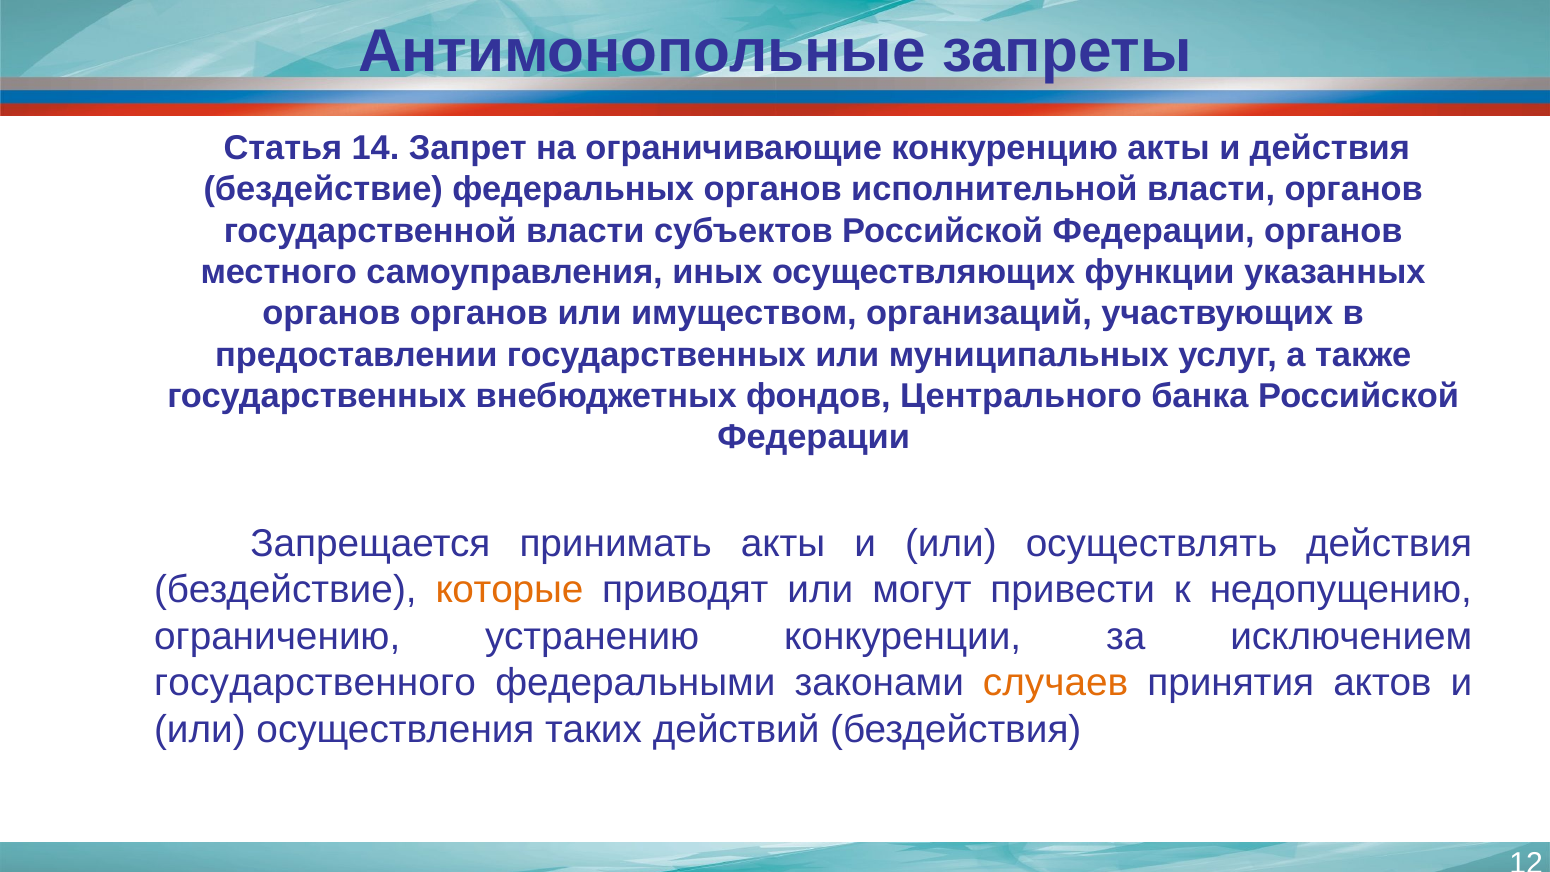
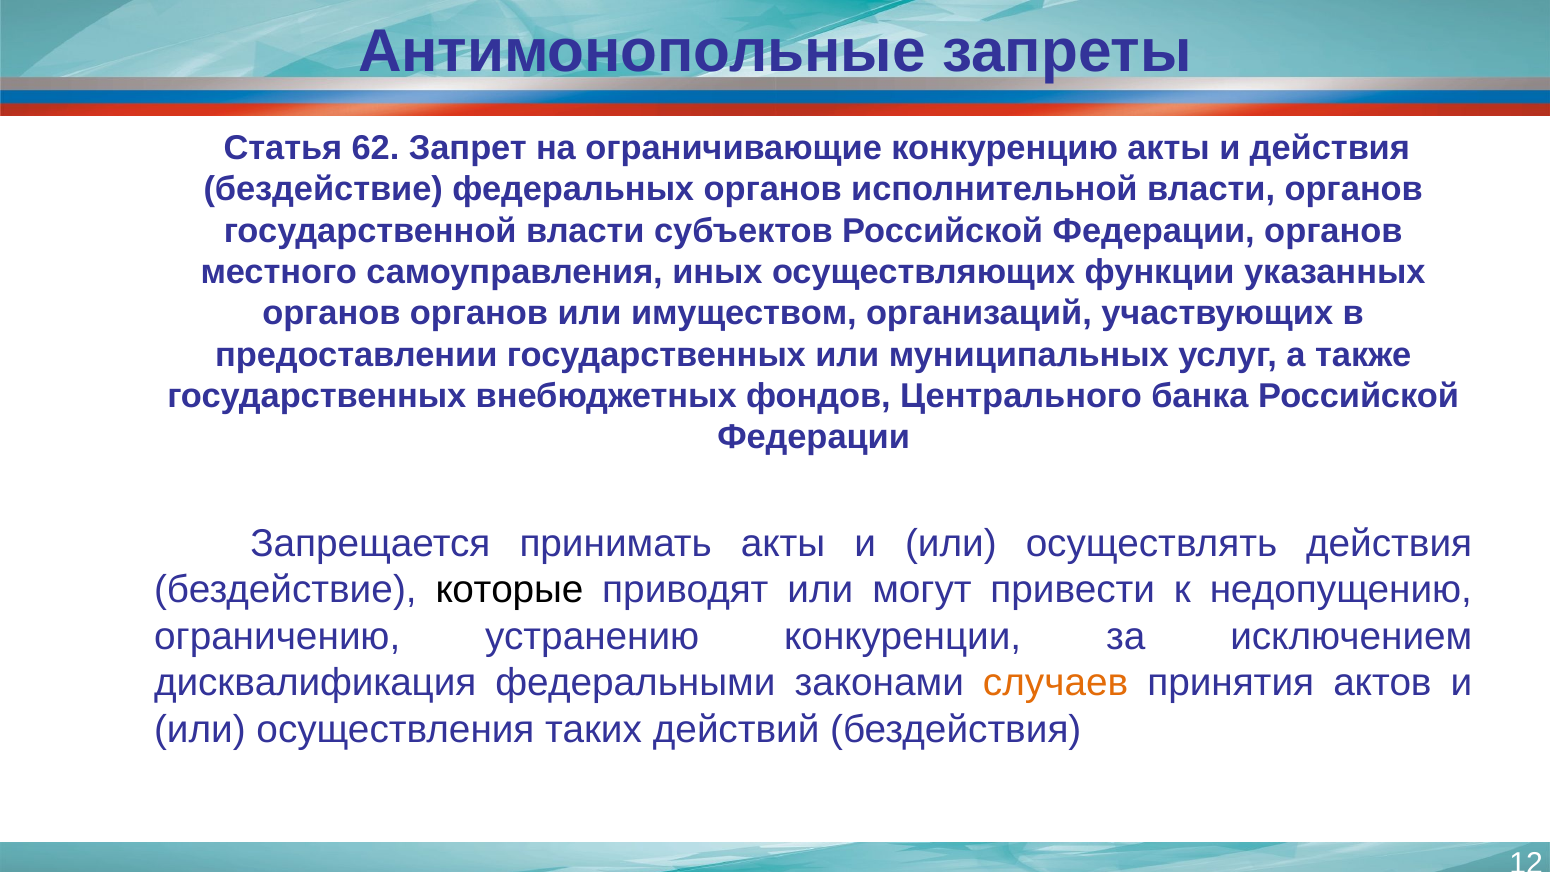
14: 14 -> 62 (375, 148)
которые colour: orange -> black (509, 590)
государственного: государственного -> дисквалификация (315, 683)
